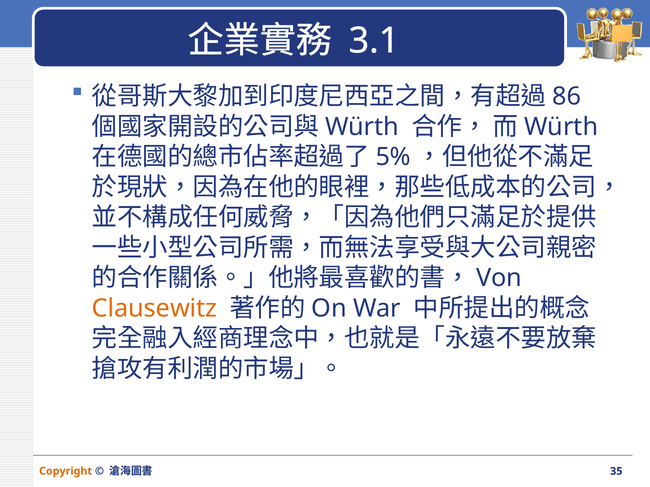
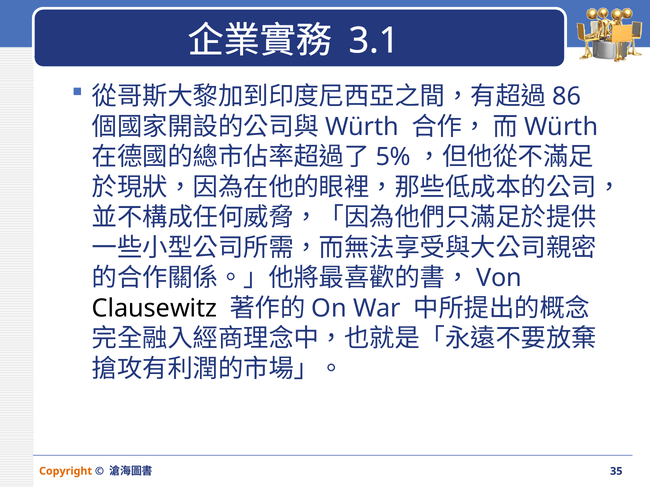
Clausewitz colour: orange -> black (155, 309)
